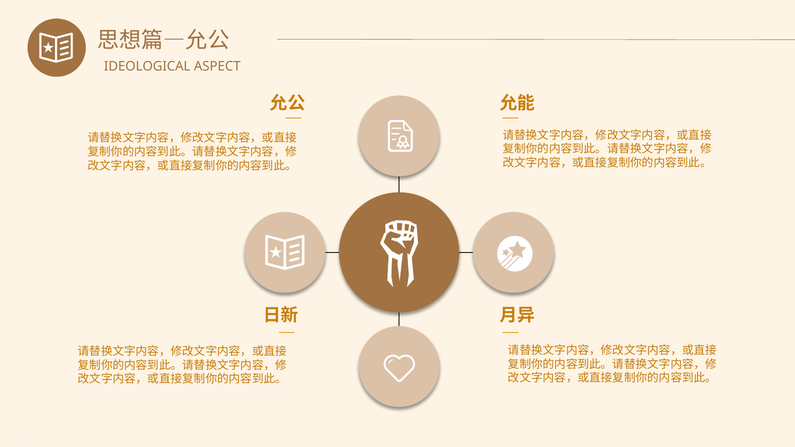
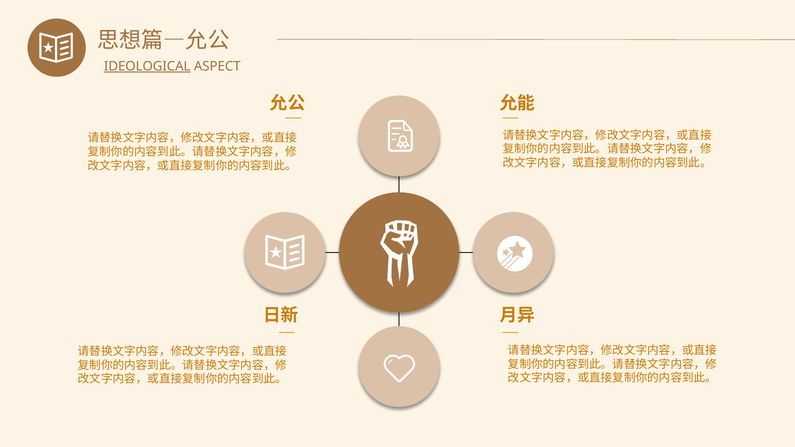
IDEOLOGICAL underline: none -> present (147, 66)
